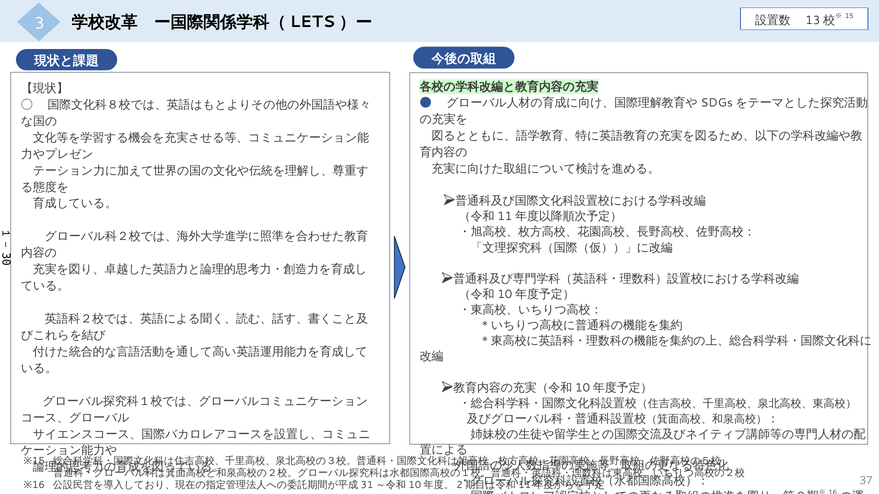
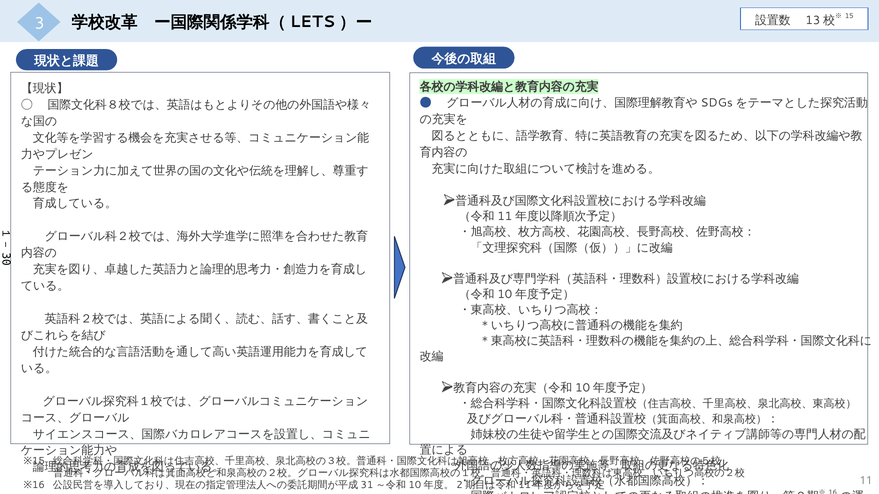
37: 37 -> 11 (866, 481)
